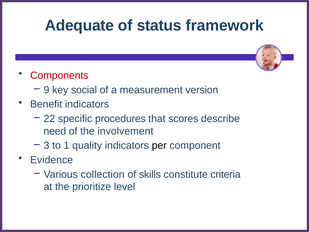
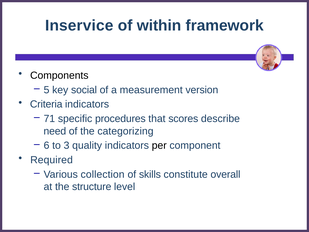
Adequate: Adequate -> Inservice (79, 26)
status: status -> within (159, 26)
Components colour: red -> black (59, 75)
9: 9 -> 5 (47, 90)
Benefit: Benefit -> Criteria (46, 104)
22: 22 -> 71 (49, 119)
involvement: involvement -> categorizing (125, 131)
3: 3 -> 6 (47, 145)
1: 1 -> 3 (67, 145)
Evidence: Evidence -> Required (52, 160)
criteria: criteria -> overall (225, 174)
prioritize: prioritize -> structure (92, 187)
